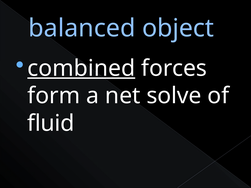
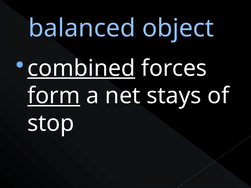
form underline: none -> present (54, 96)
solve: solve -> stays (174, 96)
fluid: fluid -> stop (51, 124)
